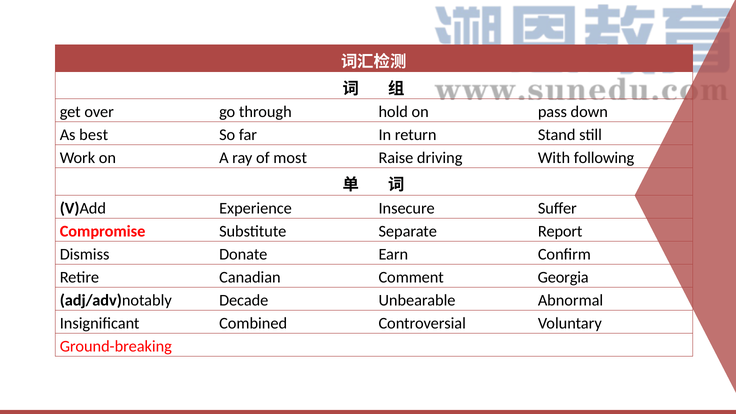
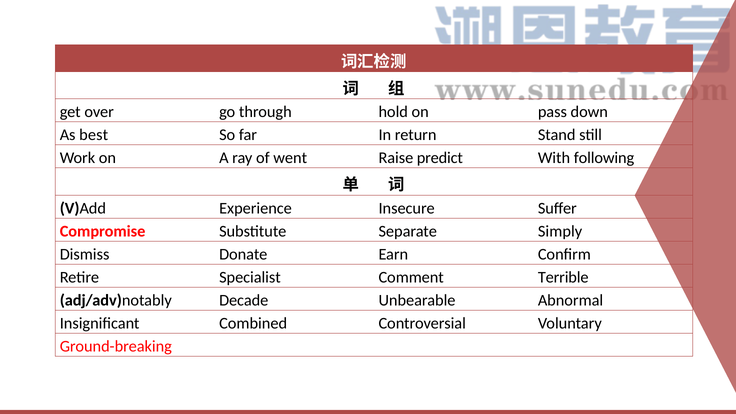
most: most -> went (290, 158)
driving: driving -> predict (440, 158)
Report: Report -> Simply (560, 231)
Canadian: Canadian -> Specialist (250, 277)
Georgia: Georgia -> Terrible (563, 277)
